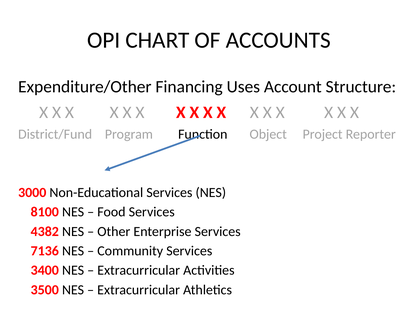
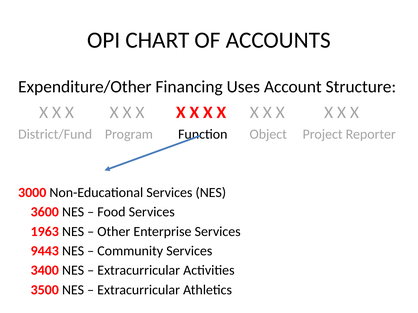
8100: 8100 -> 3600 (45, 212)
4382: 4382 -> 1963 (45, 232)
7136: 7136 -> 9443 (45, 251)
